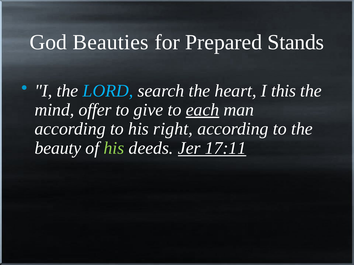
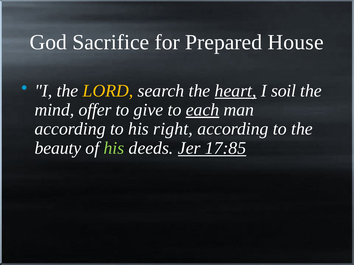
Beauties: Beauties -> Sacrifice (111, 42)
Stands: Stands -> House (296, 42)
LORD colour: light blue -> yellow (108, 91)
heart underline: none -> present (236, 91)
this: this -> soil (284, 91)
17:11: 17:11 -> 17:85 (226, 148)
